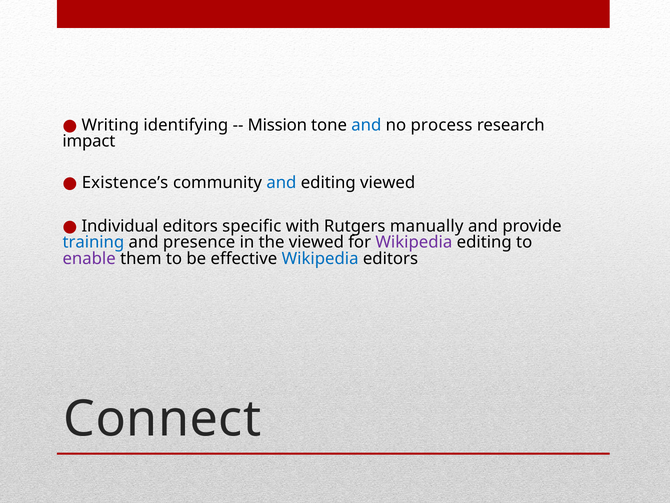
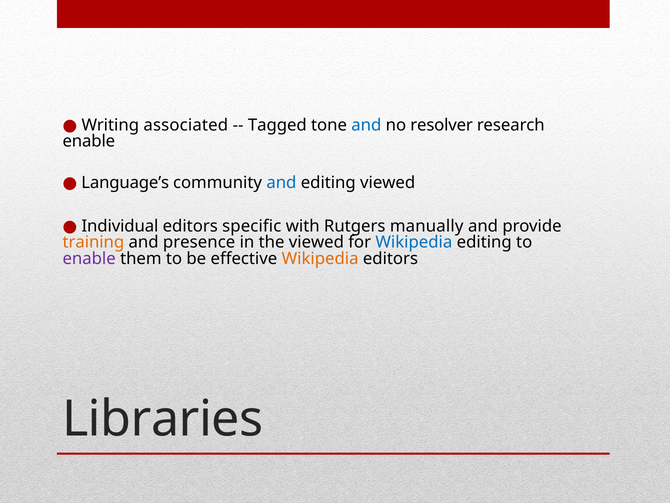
identifying: identifying -> associated (186, 125)
Mission: Mission -> Tagged (277, 125)
process: process -> resolver (442, 125)
impact: impact -> enable (89, 141)
Existence’s: Existence’s -> Language’s (125, 183)
training colour: blue -> orange (93, 242)
Wikipedia colour: purple -> blue (414, 242)
Wikipedia colour: blue -> orange (320, 258)
Connect: Connect -> Libraries (163, 419)
